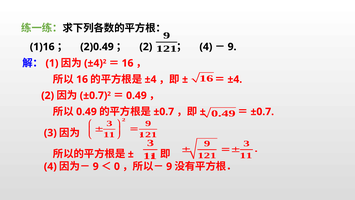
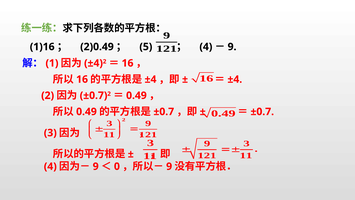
2: 2 -> 5 (146, 47)
